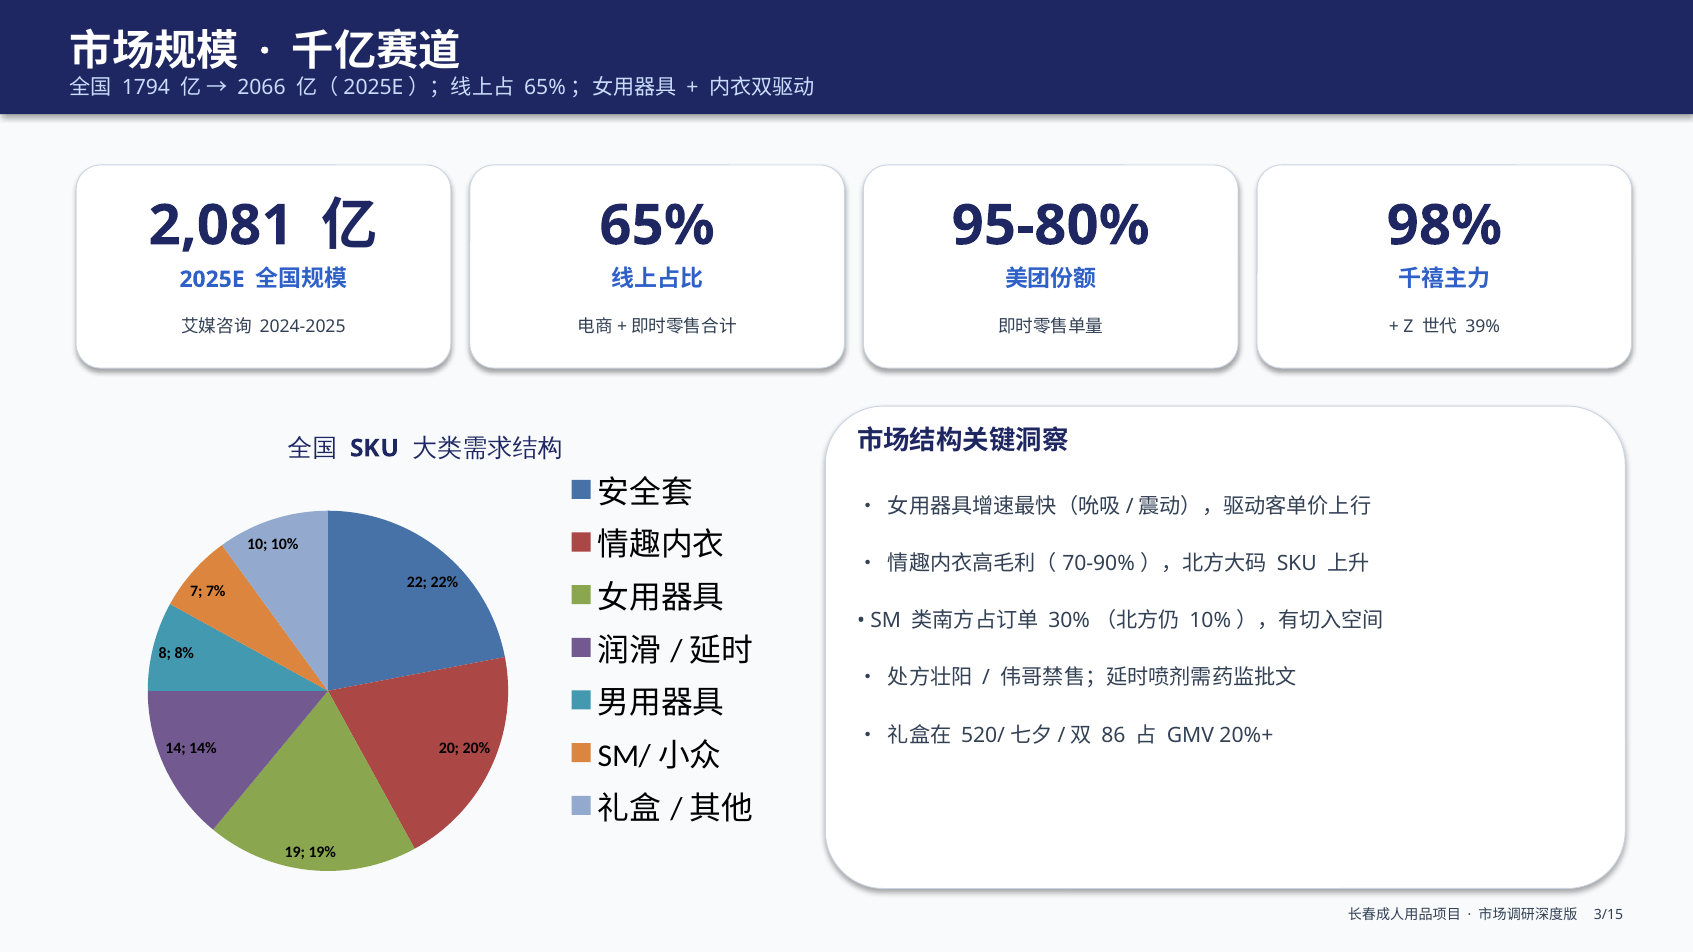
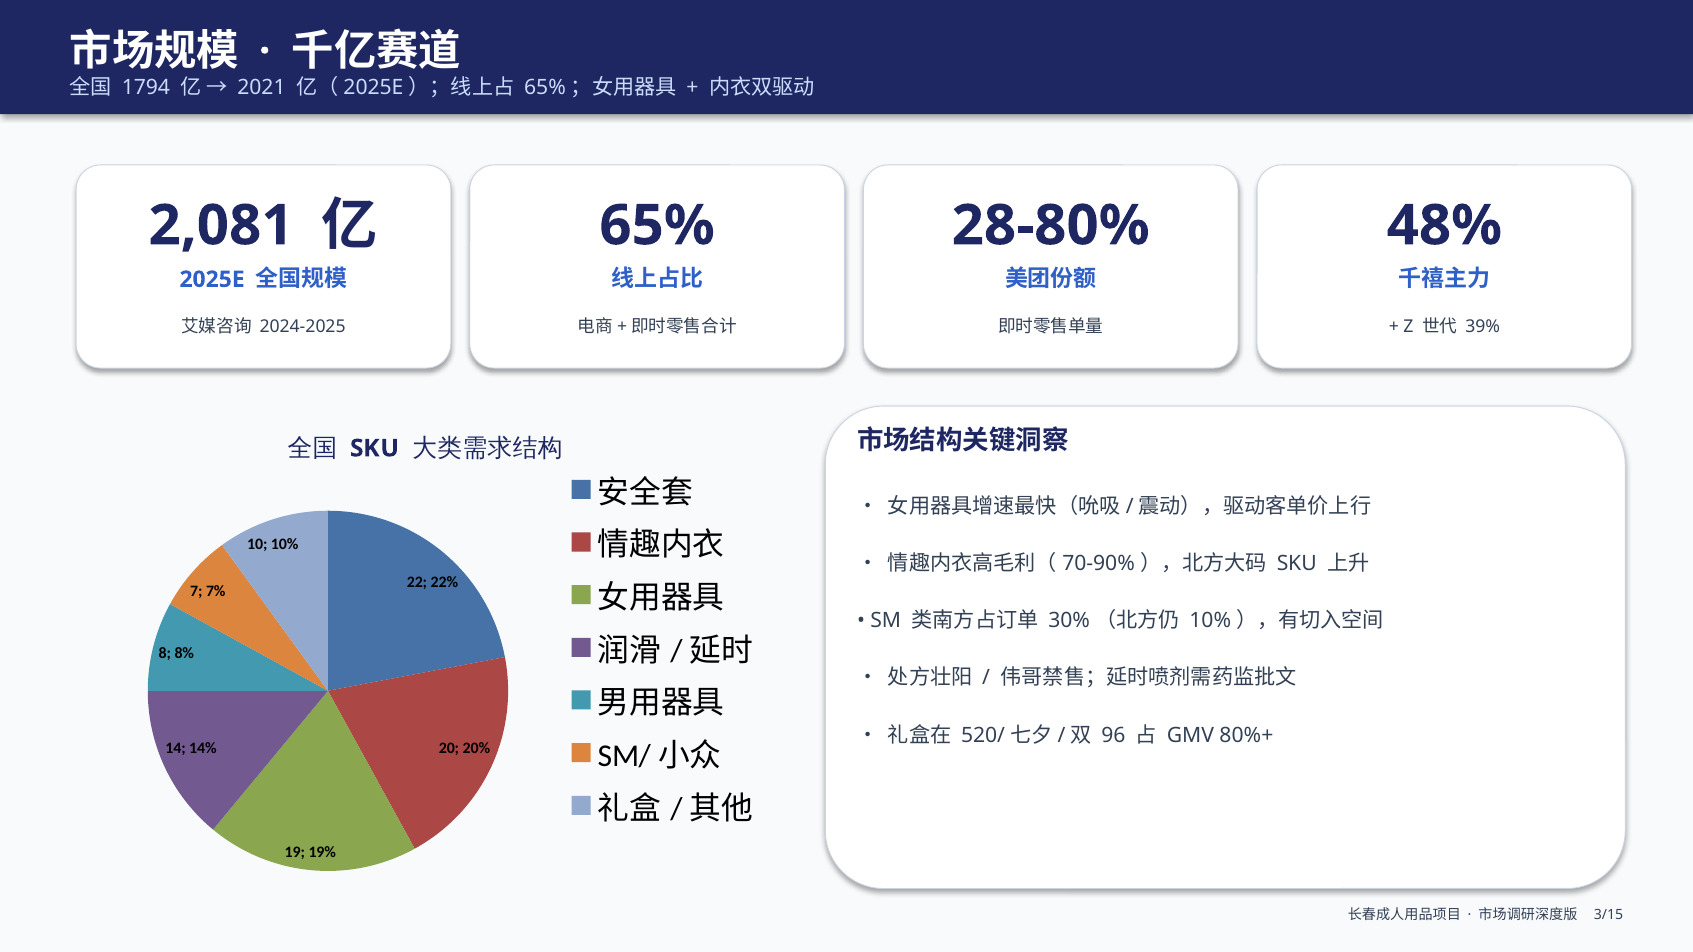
2066: 2066 -> 2021 (261, 88)
95-80%: 95-80% -> 28-80% (1051, 226)
98%: 98% -> 48% (1444, 226)
86: 86 -> 96 (1113, 735)
20%+: 20%+ -> 80%+ (1246, 735)
